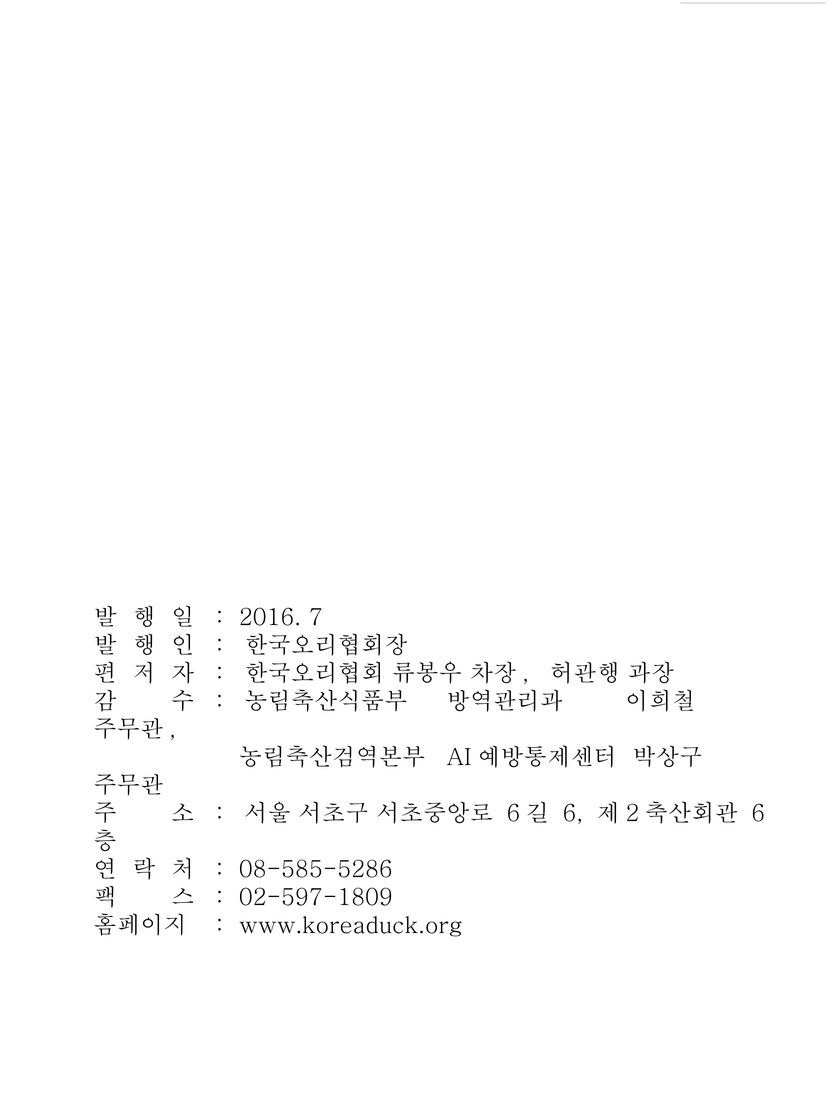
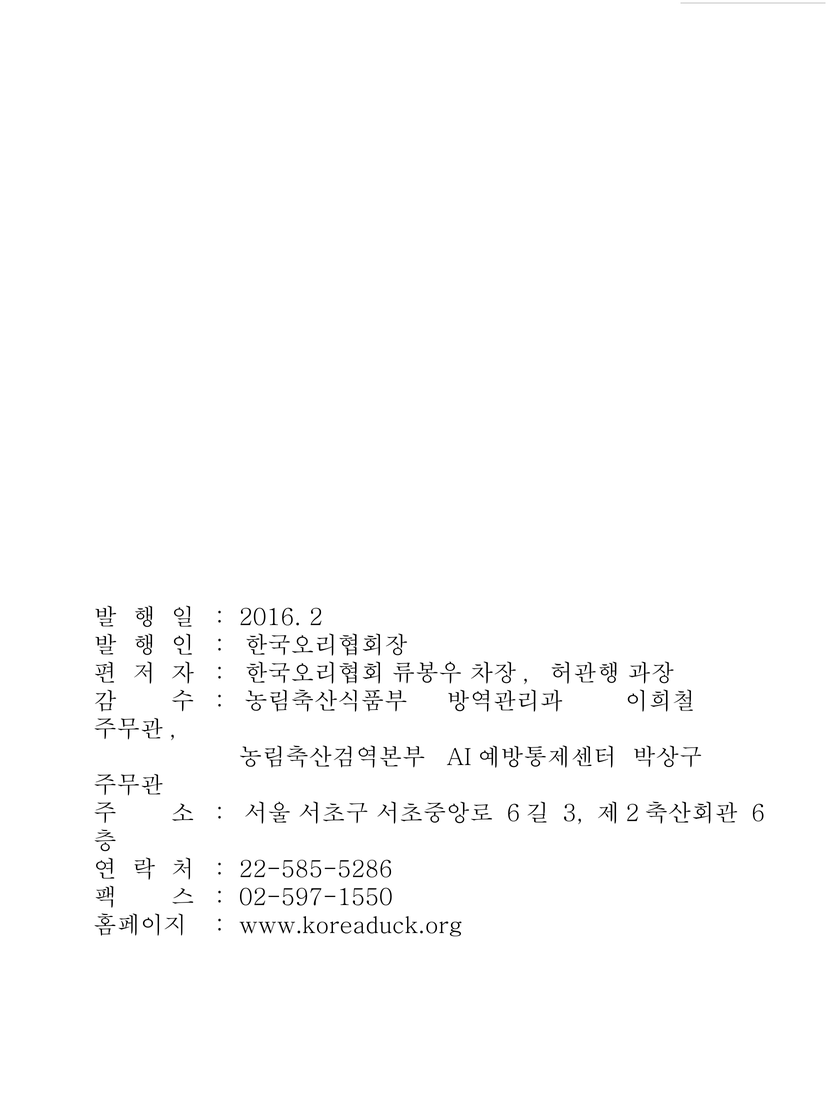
7: 7 -> 2 (316, 618)
6: 6 -> 3 (573, 814)
08-585-5286: 08-585-5286 -> 22-585-5286 (316, 870)
02-597-1809: 02-597-1809 -> 02-597-1550 (316, 898)
